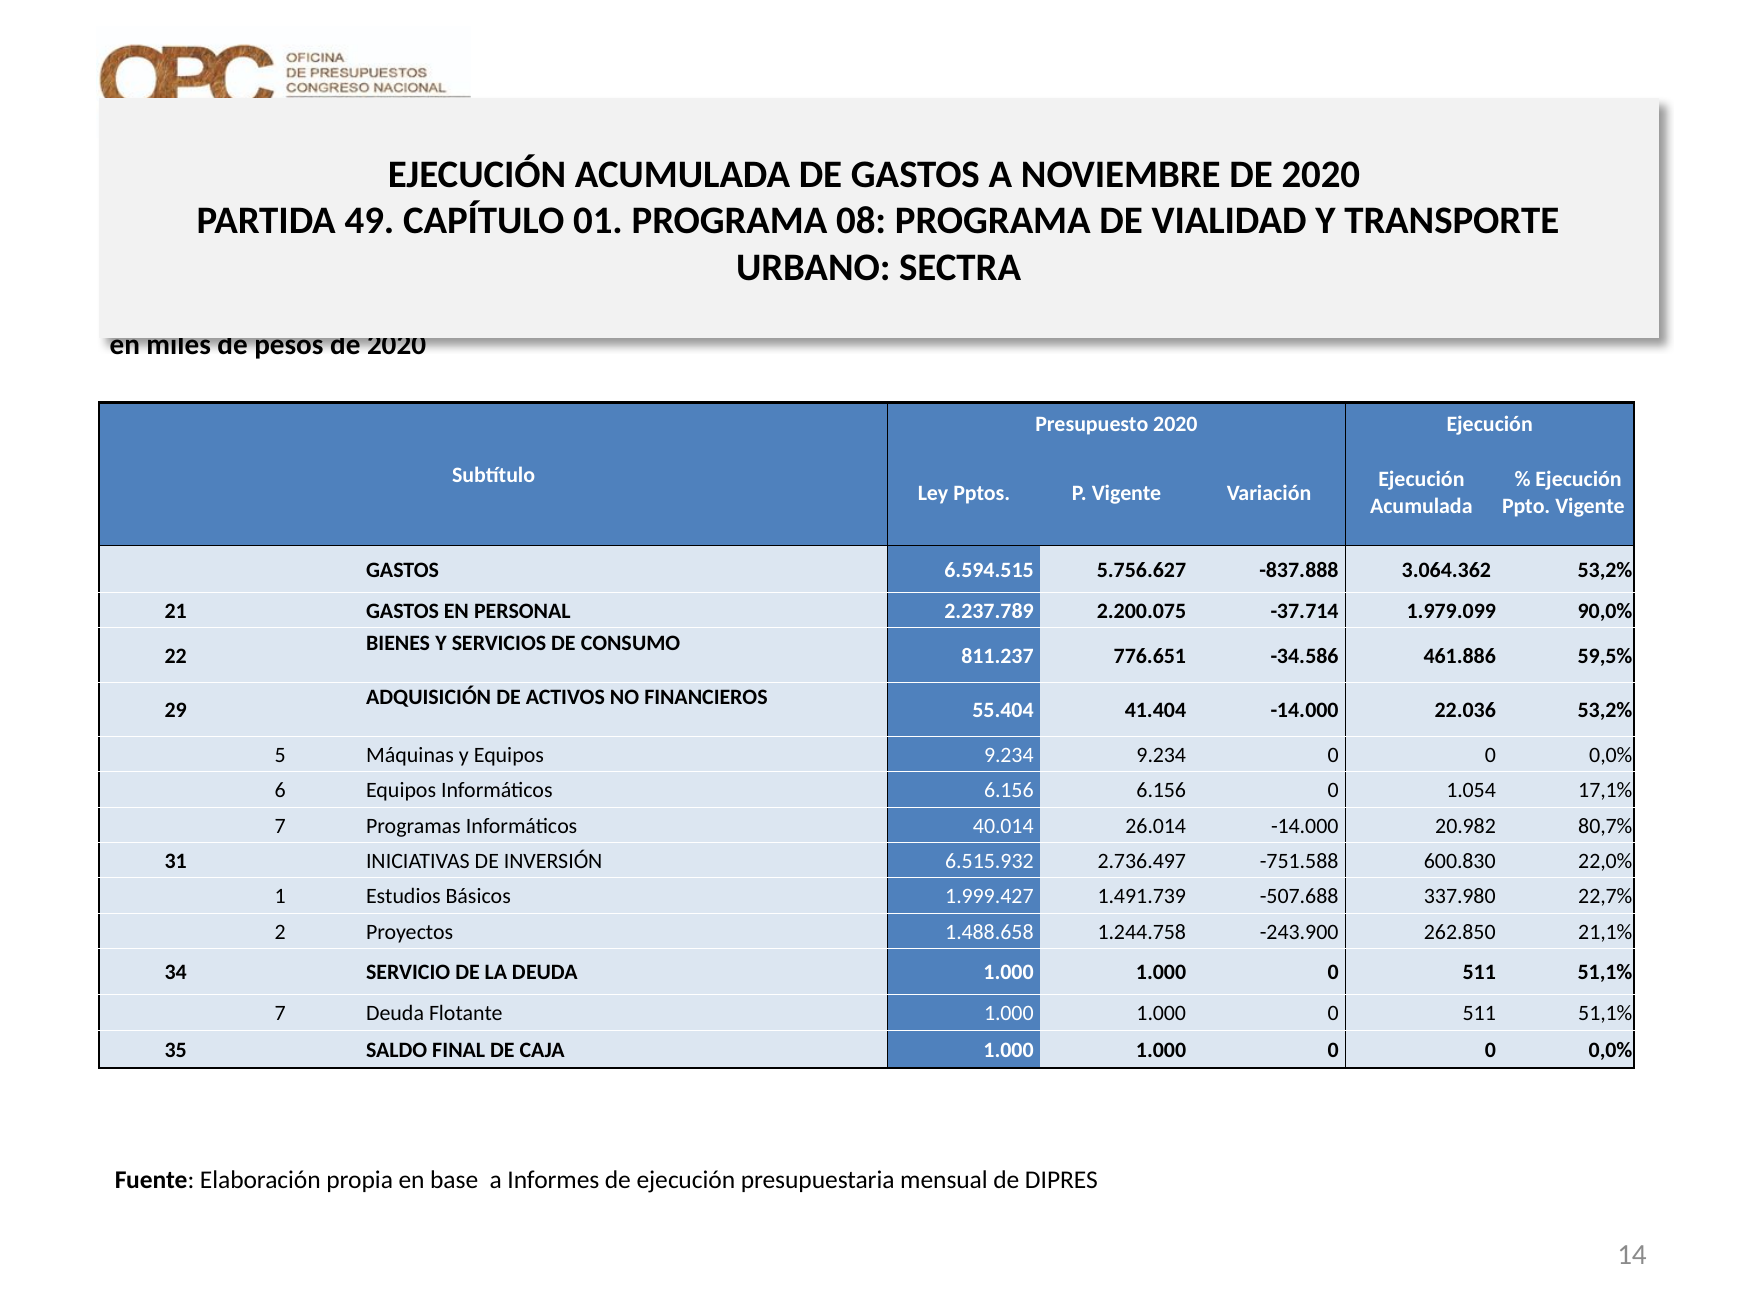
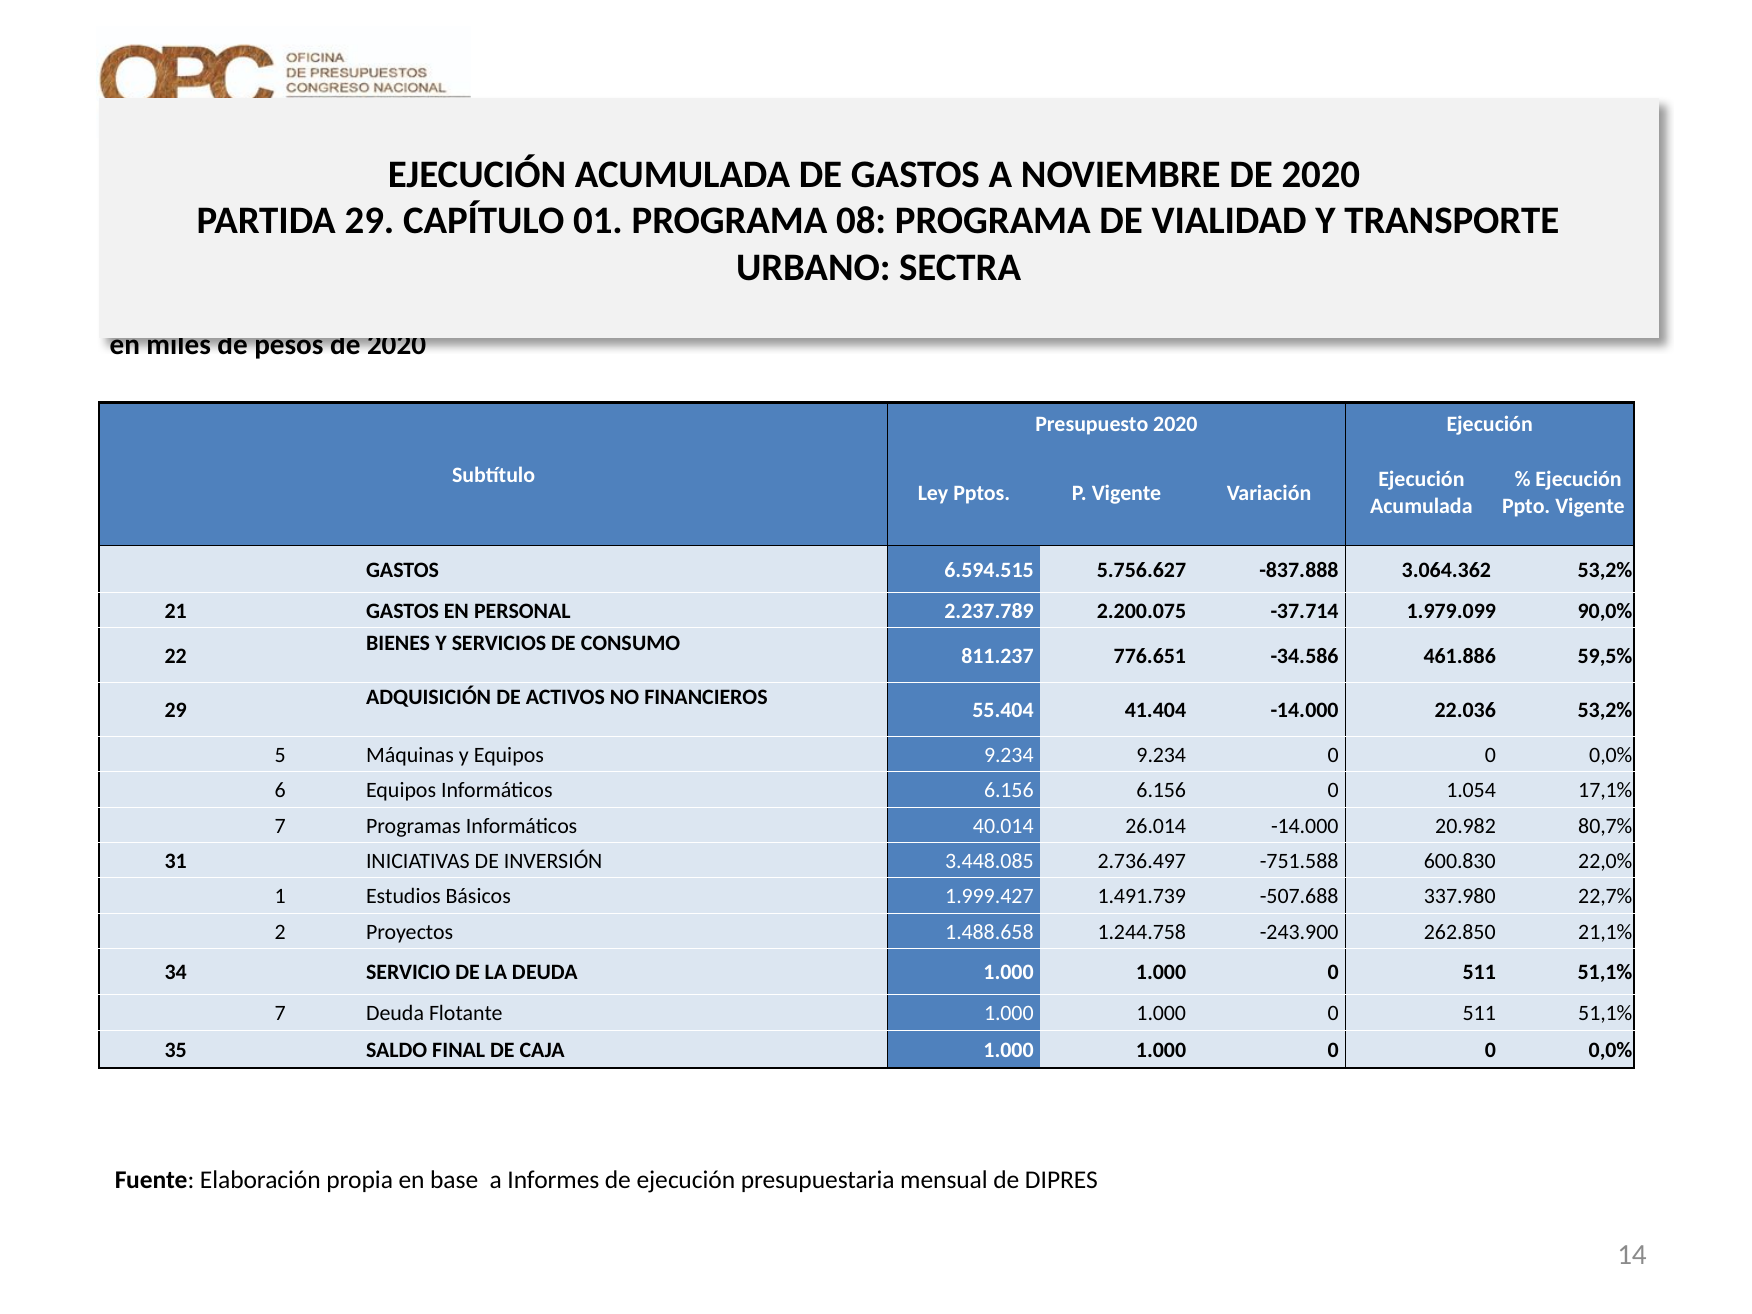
PARTIDA 49: 49 -> 29 (369, 221)
6.515.932: 6.515.932 -> 3.448.085 (989, 861)
